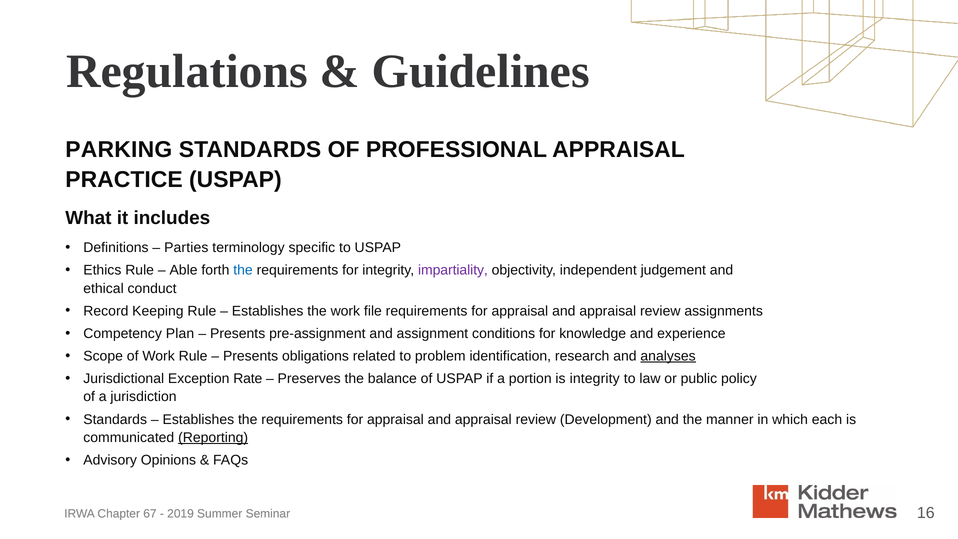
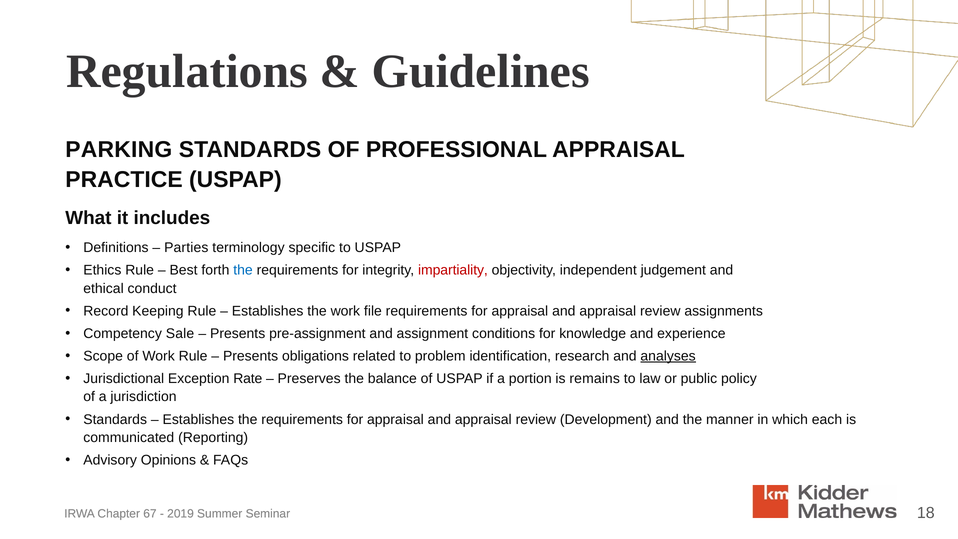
Able: Able -> Best (184, 270)
impartiality colour: purple -> red (453, 270)
Plan: Plan -> Sale (180, 333)
is integrity: integrity -> remains (595, 379)
Reporting underline: present -> none (213, 437)
16: 16 -> 18 (926, 513)
